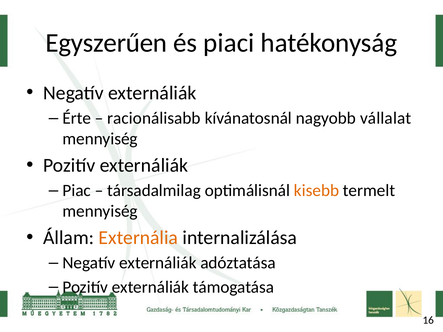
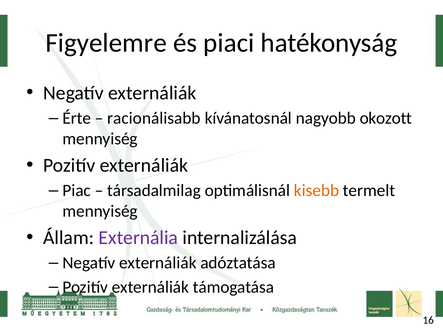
Egyszerűen: Egyszerűen -> Figyelemre (106, 43)
vállalat: vállalat -> okozott (386, 118)
Externália colour: orange -> purple (138, 238)
